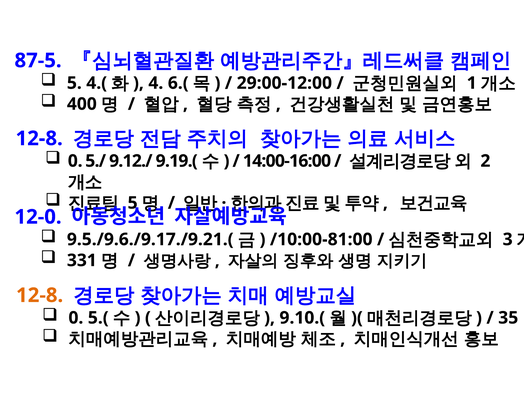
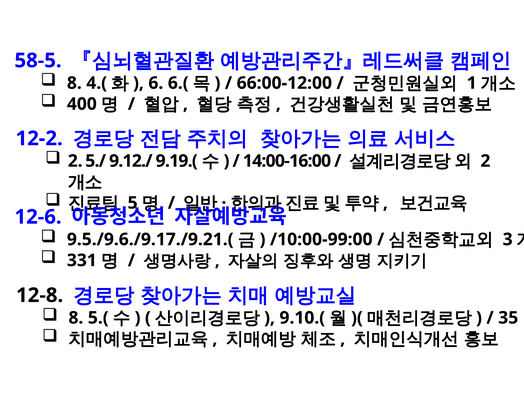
87-5: 87-5 -> 58-5 (38, 61)
5: 5 -> 8 (74, 83)
4: 4 -> 6 (156, 83)
29:00-12:00: 29:00-12:00 -> 66:00-12:00 (284, 83)
12-8: 12-8 -> 12-2 (39, 138)
0: 0 -> 2 (75, 161)
12-0: 12-0 -> 12-6 (38, 217)
/10:00-81:00: /10:00-81:00 -> /10:00-99:00 (321, 239)
12-8 colour: orange -> black (40, 295)
0: 0 -> 8 (76, 318)
